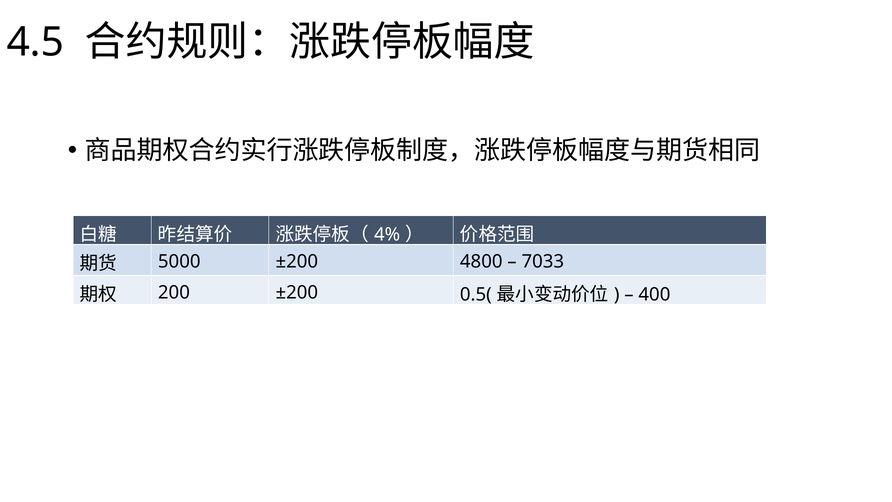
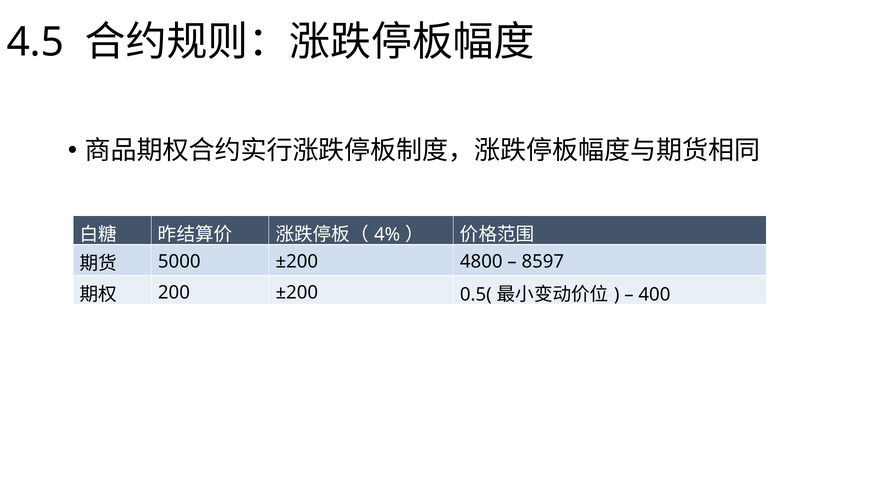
7033: 7033 -> 8597 (543, 262)
